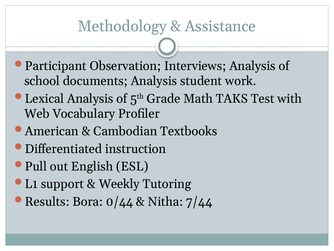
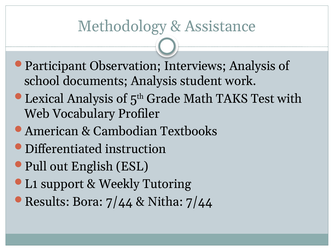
Bora 0/44: 0/44 -> 7/44 (119, 201)
